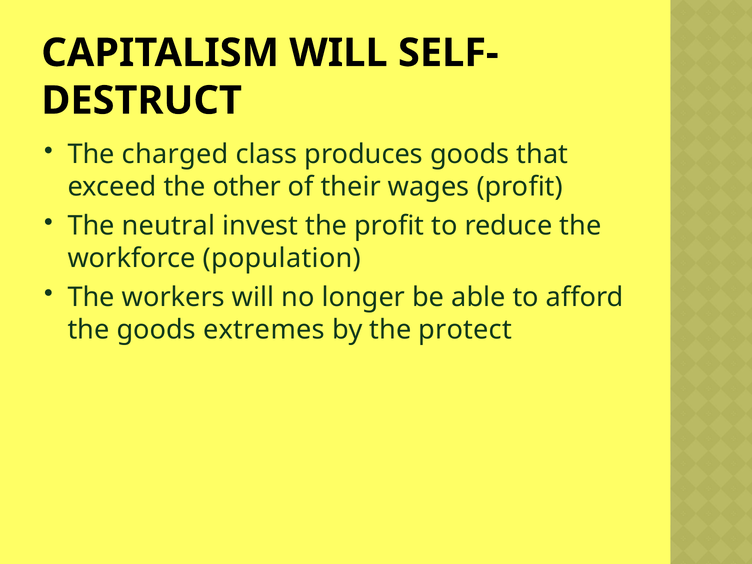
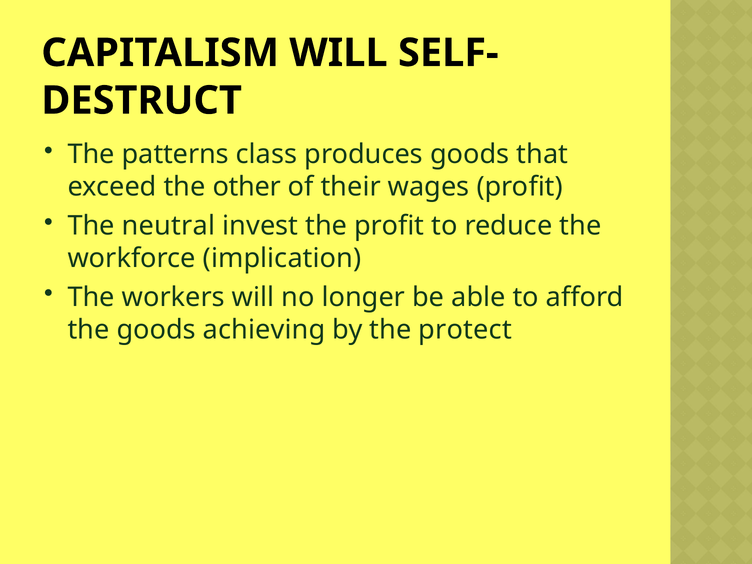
charged: charged -> patterns (175, 154)
population: population -> implication (282, 258)
extremes: extremes -> achieving (264, 330)
